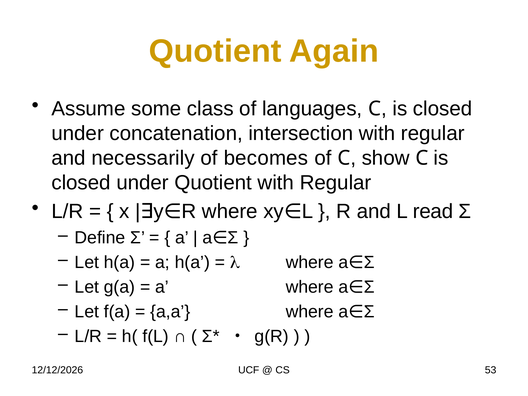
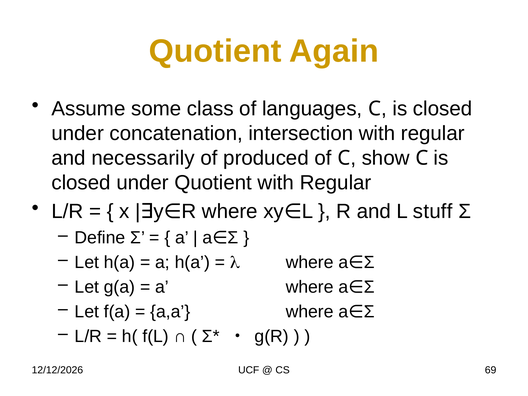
becomes: becomes -> produced (266, 158)
read: read -> stuff (433, 212)
53: 53 -> 69 (491, 370)
